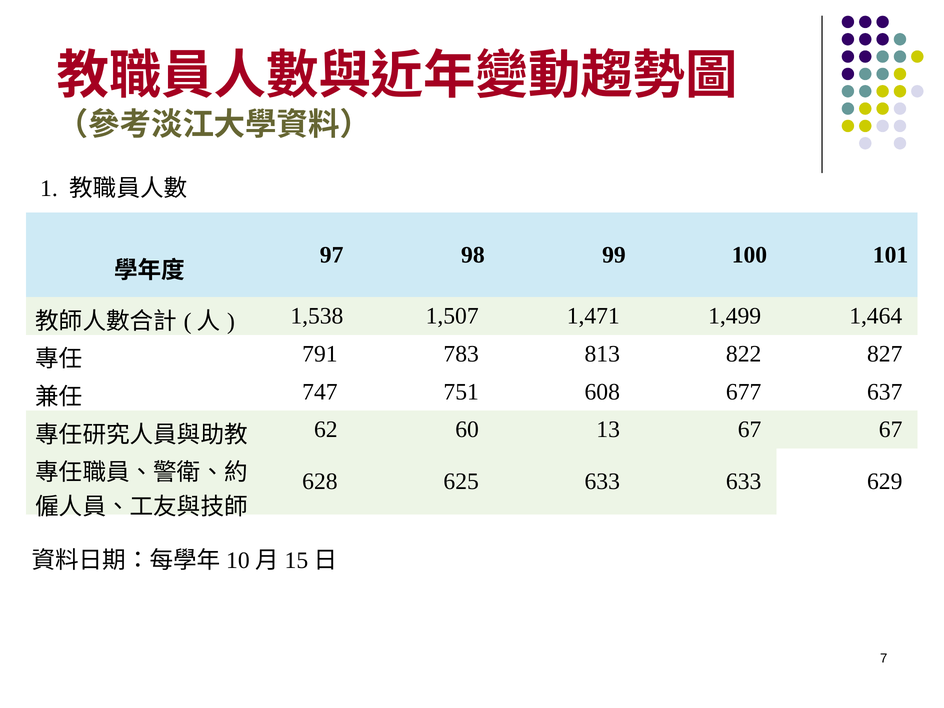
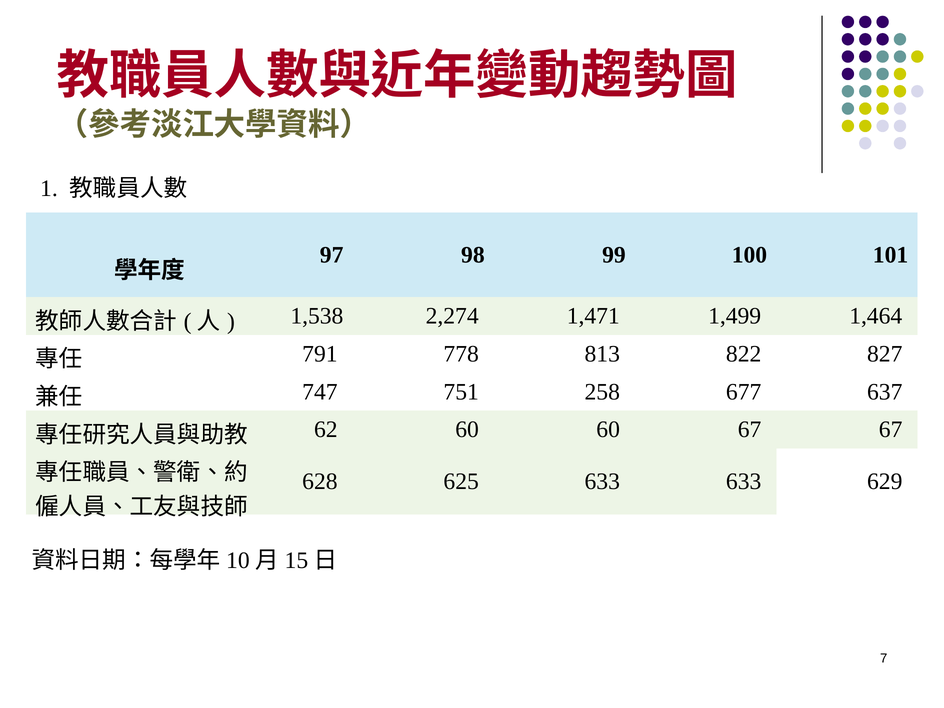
1,507: 1,507 -> 2,274 (452, 316)
783: 783 -> 778 (461, 354)
608: 608 -> 258 (602, 392)
60 13: 13 -> 60 (608, 430)
